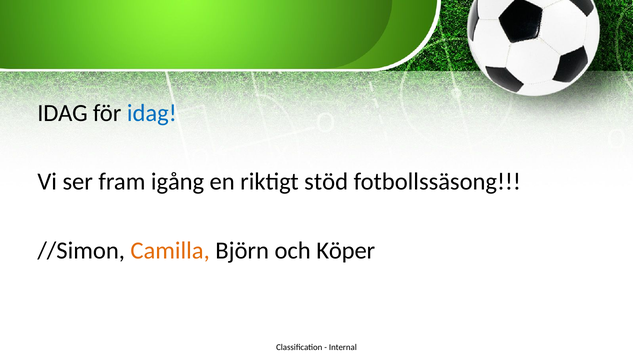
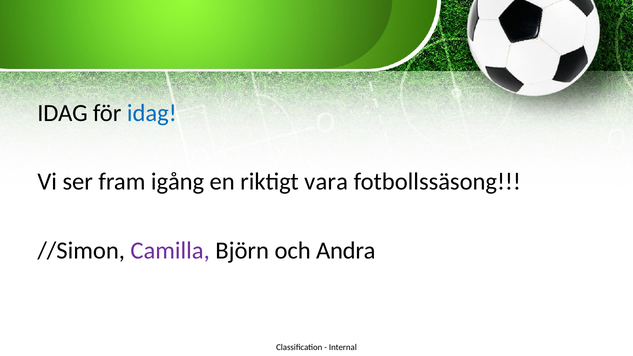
stöd: stöd -> vara (326, 182)
Camilla colour: orange -> purple (170, 251)
Köper: Köper -> Andra (346, 251)
